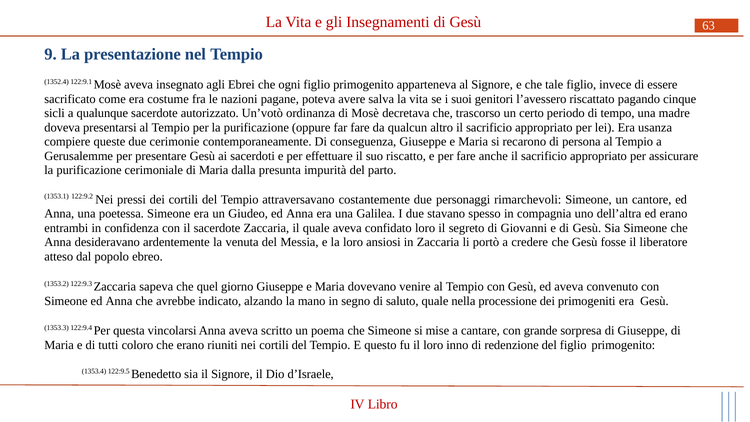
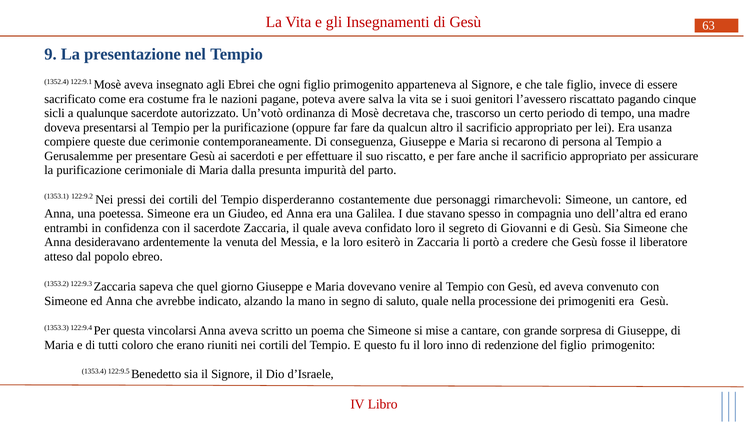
attraversavano: attraversavano -> disperderanno (298, 200)
ansiosi: ansiosi -> esiterò (383, 242)
